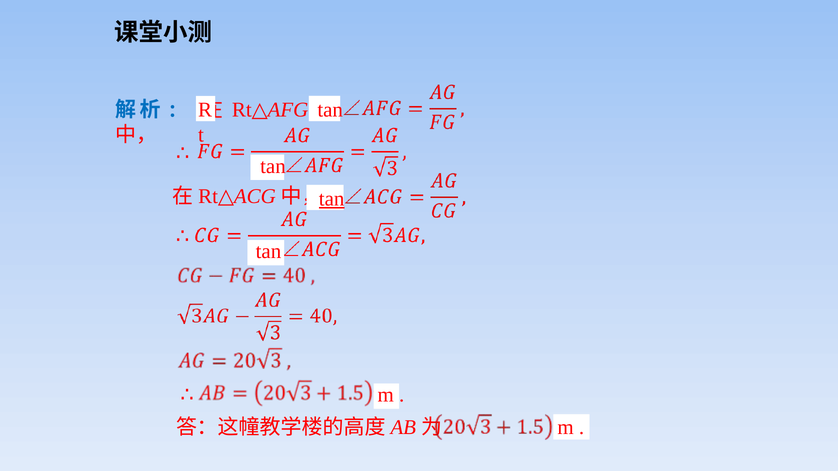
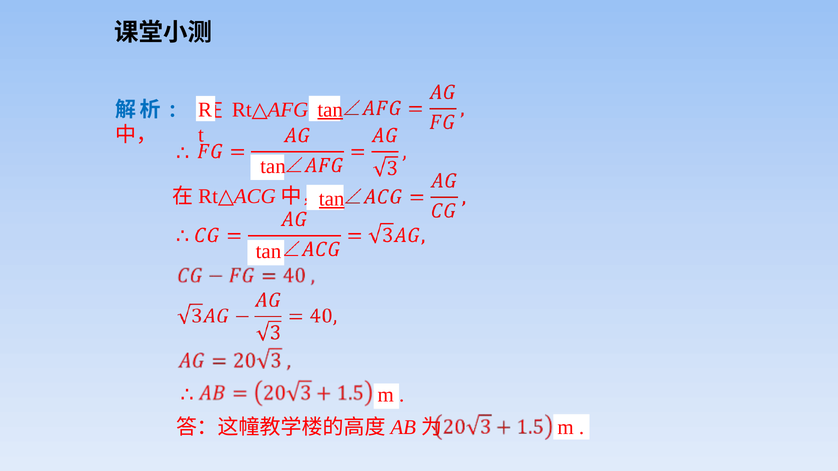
tan underline: none -> present (330, 110)
